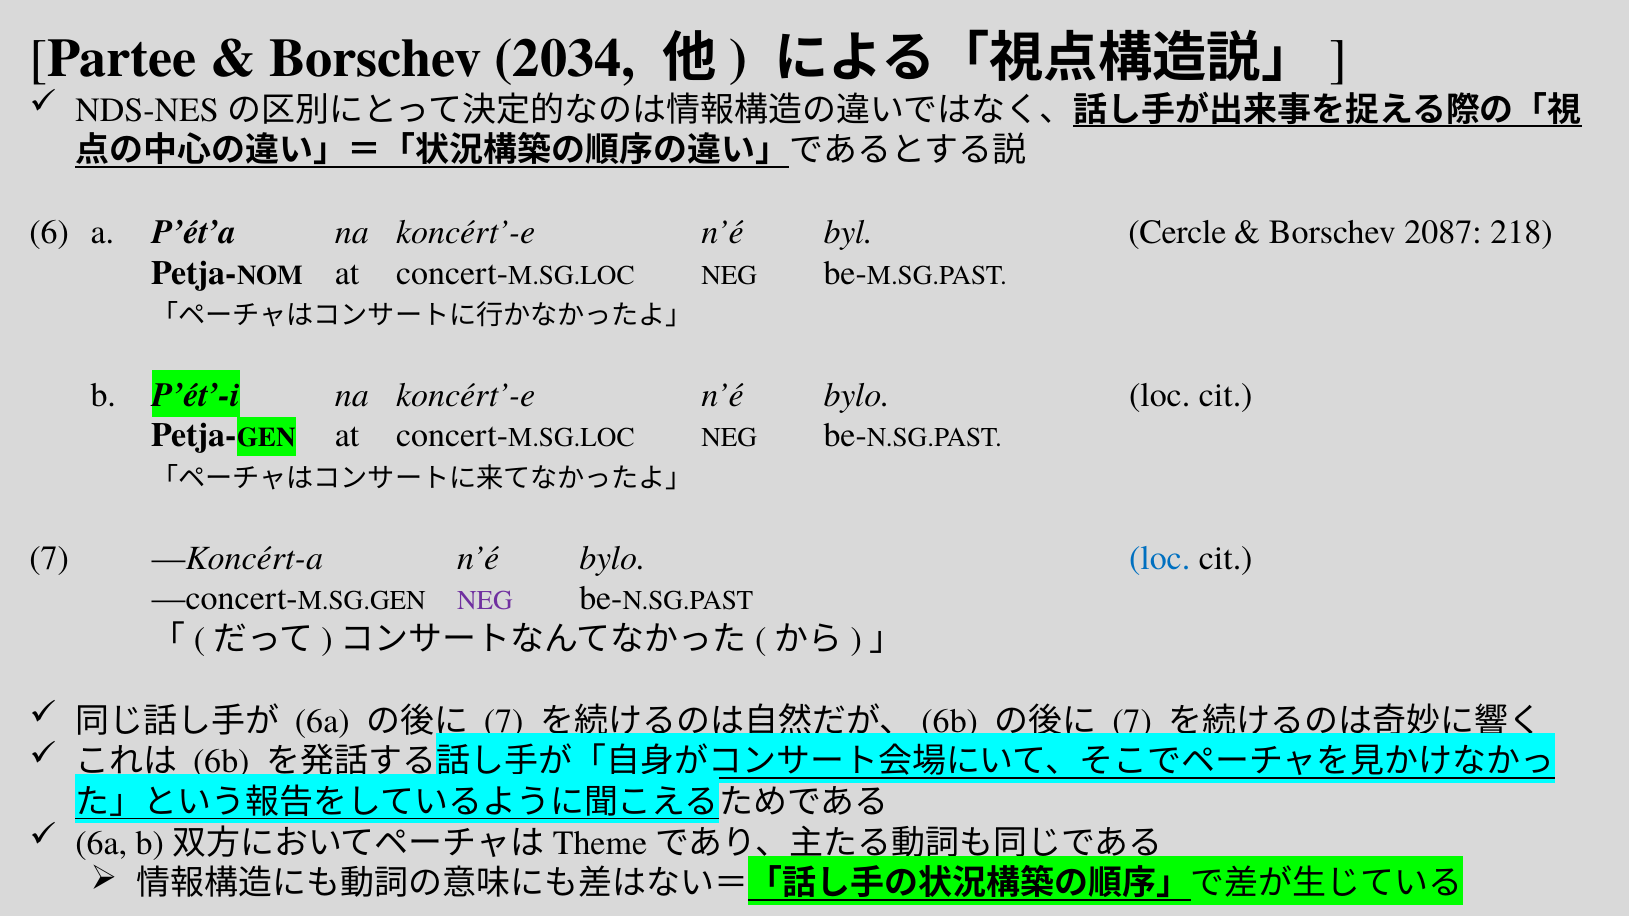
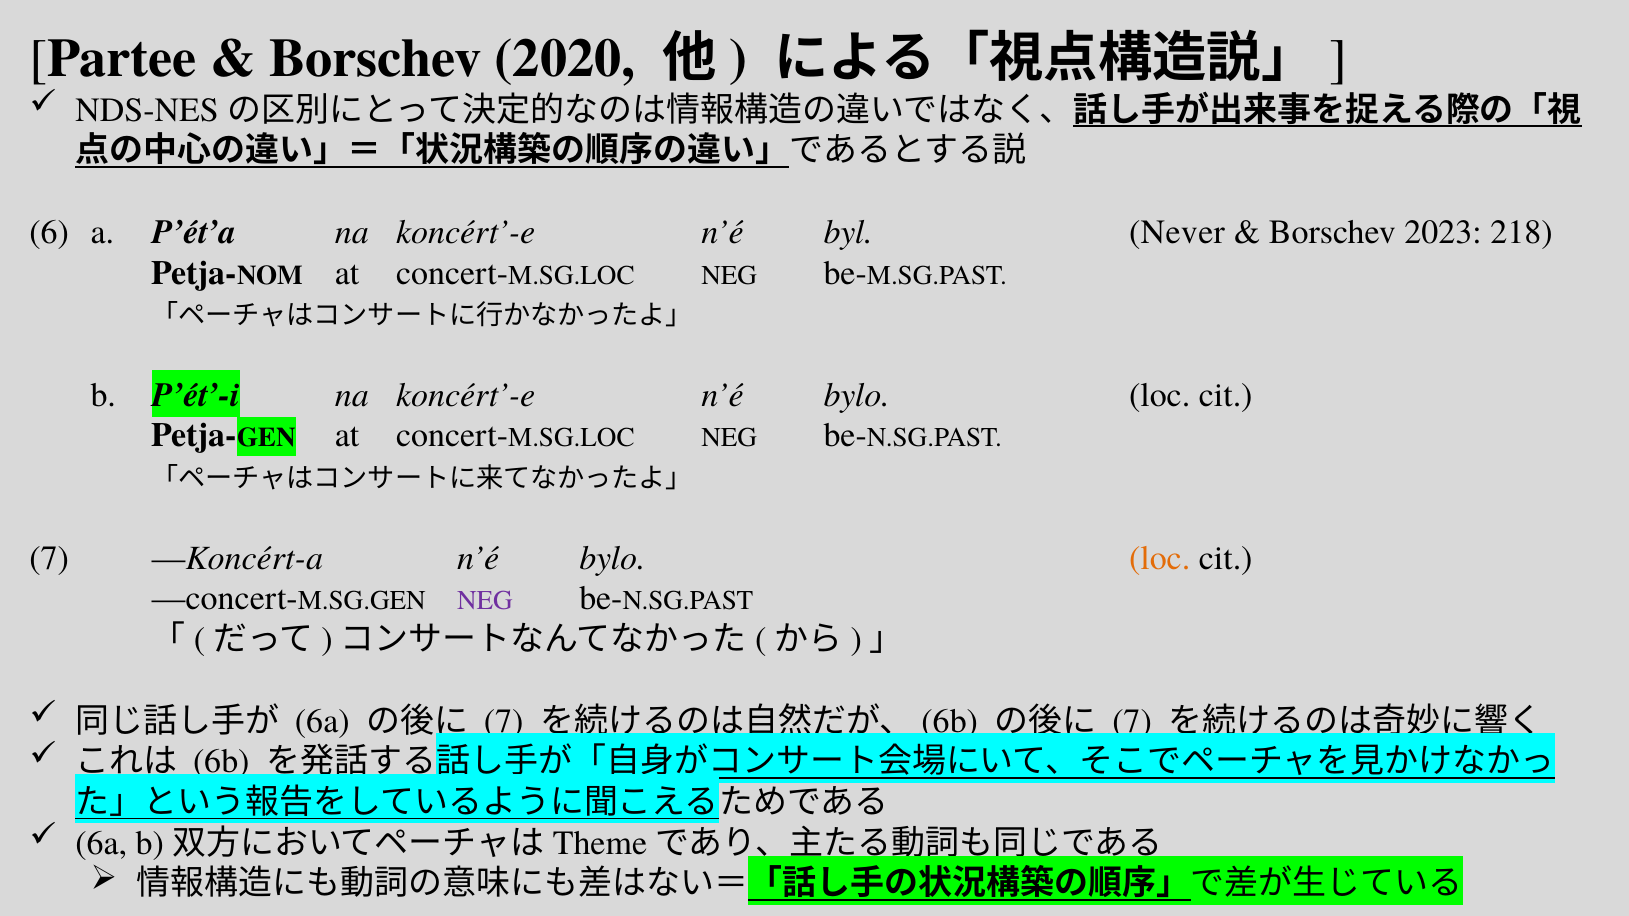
2034: 2034 -> 2020 (565, 58)
Cercle: Cercle -> Never (1177, 232)
2087: 2087 -> 2023 (1443, 232)
loc colour: blue -> orange (1160, 558)
